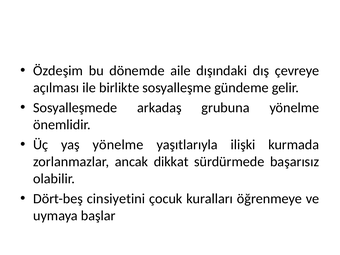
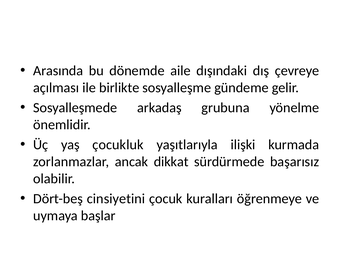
Özdeşim: Özdeşim -> Arasında (58, 71)
yaş yönelme: yönelme -> çocukluk (118, 145)
